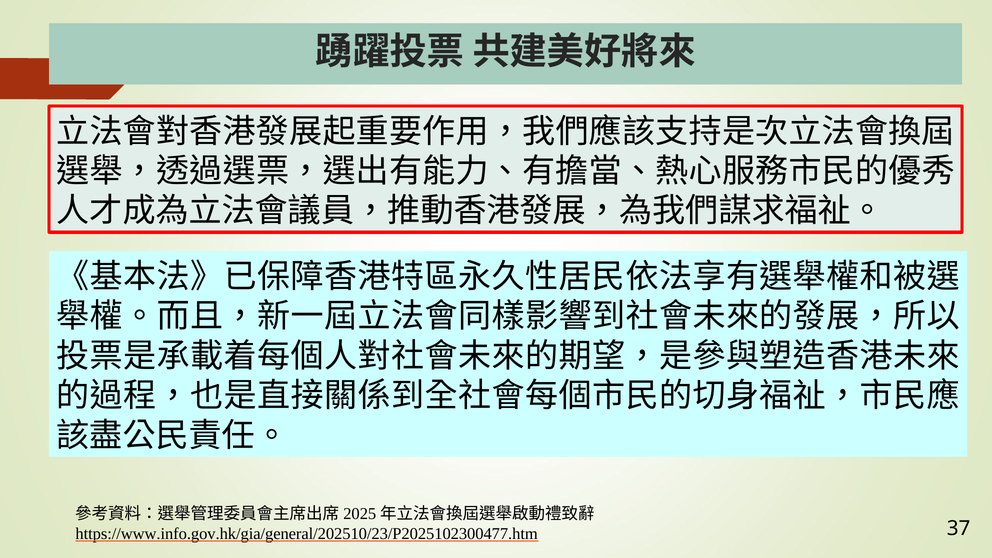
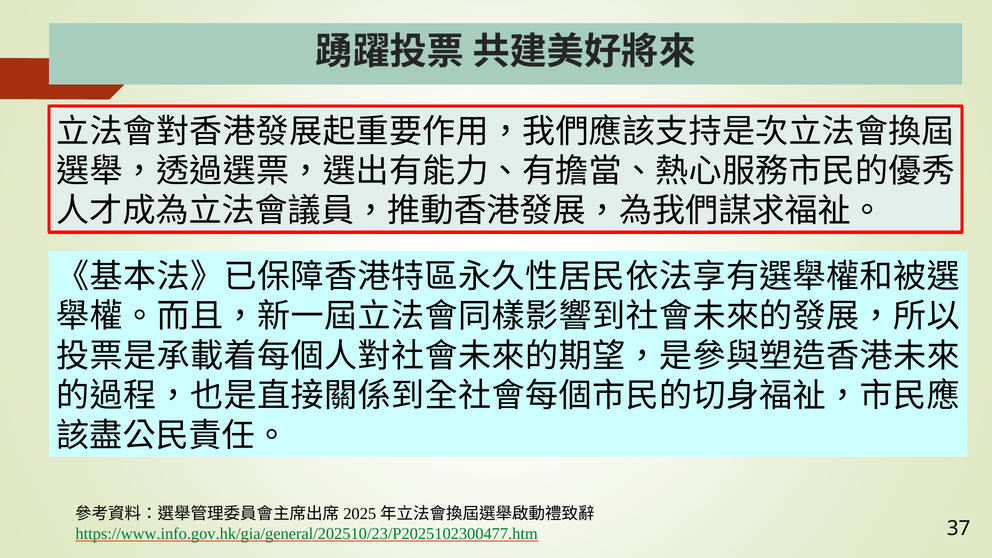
https://www.info.gov.hk/gia/general/202510/23/P2025102300477.htm colour: black -> green (307, 534)
